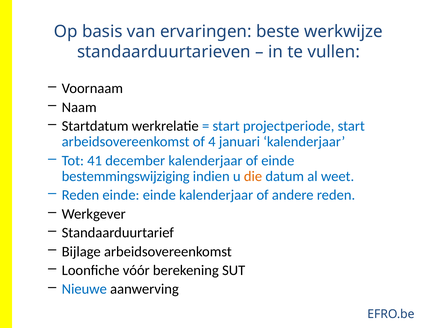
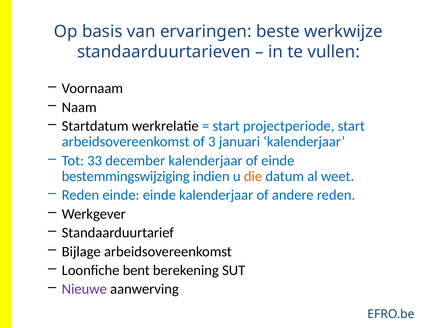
4: 4 -> 3 (212, 142)
41: 41 -> 33 (95, 161)
vóór: vóór -> bent (136, 270)
Nieuwe colour: blue -> purple (84, 289)
